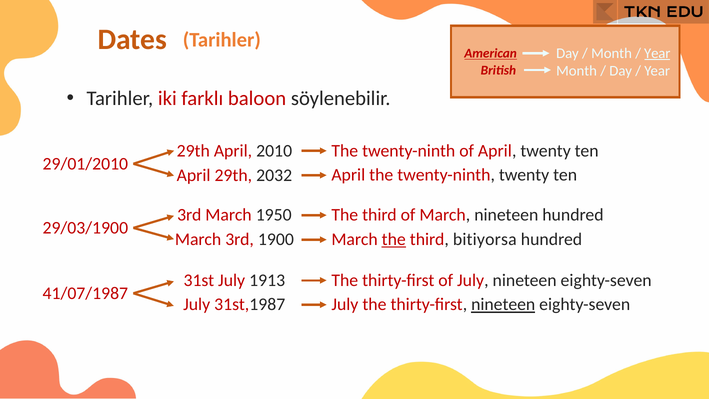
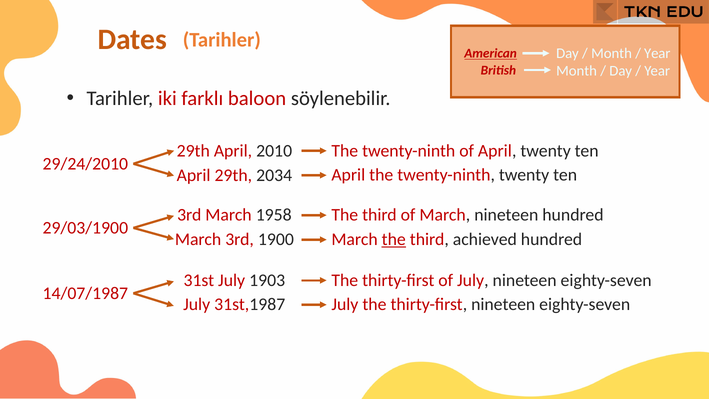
Year underline: present -> none (657, 53)
29/01/2010: 29/01/2010 -> 29/24/2010 (85, 164)
2032: 2032 -> 2034 (274, 175)
1950: 1950 -> 1958 (274, 215)
bitiyorsa: bitiyorsa -> achieved (485, 239)
1913: 1913 -> 1903 (267, 280)
41/07/1987: 41/07/1987 -> 14/07/1987 (85, 293)
nineteen underline: present -> none (503, 304)
